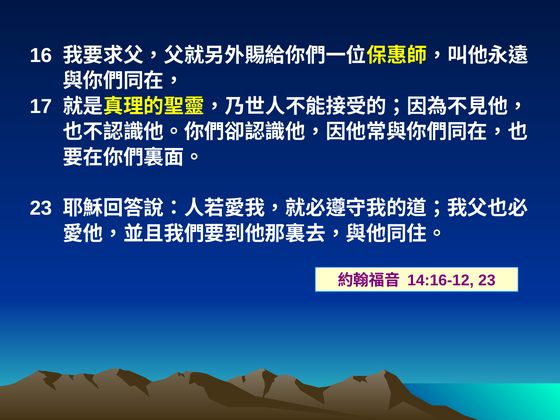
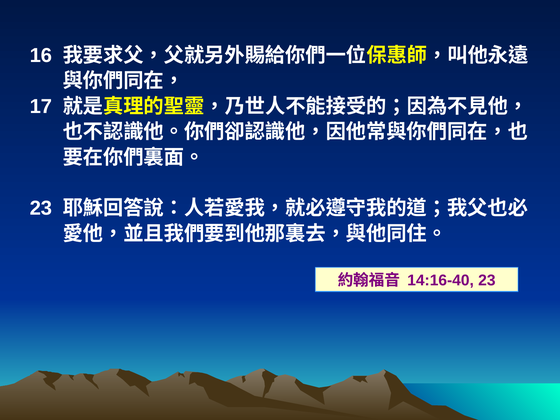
14:16-12: 14:16-12 -> 14:16-40 (441, 281)
